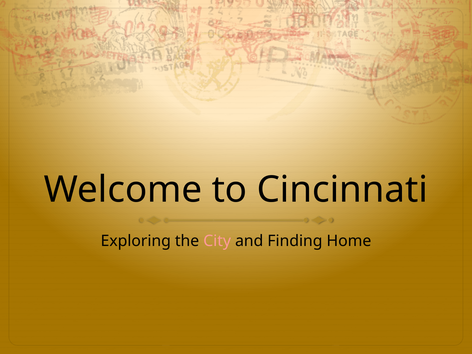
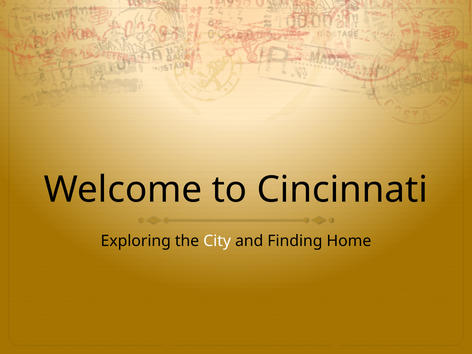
City colour: pink -> white (217, 241)
